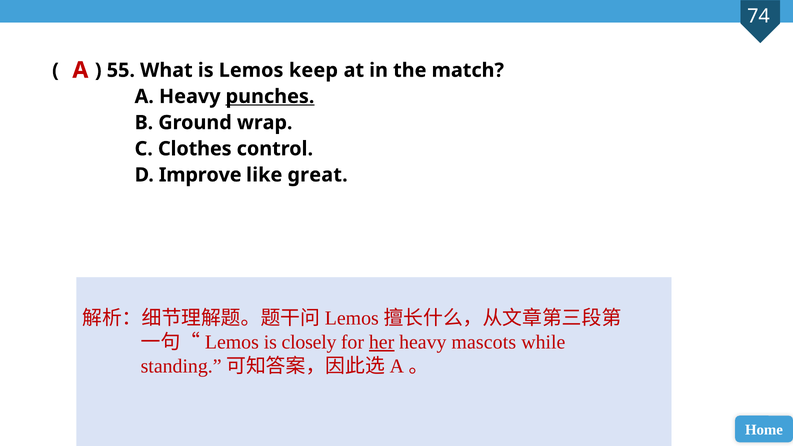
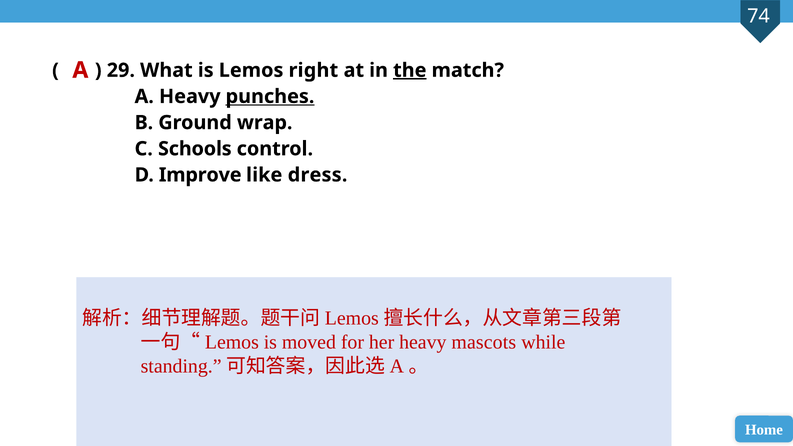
55: 55 -> 29 (121, 70)
keep: keep -> right (313, 70)
the underline: none -> present (410, 70)
Clothes: Clothes -> Schools (195, 149)
great: great -> dress (318, 175)
closely: closely -> moved (309, 342)
her underline: present -> none (382, 342)
